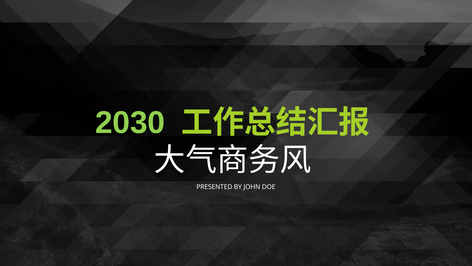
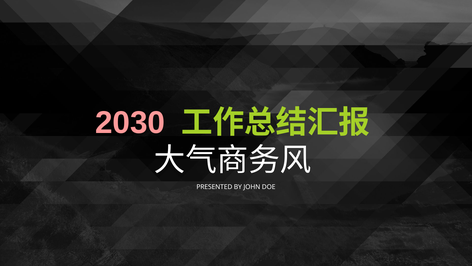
2030 colour: light green -> pink (130, 122)
